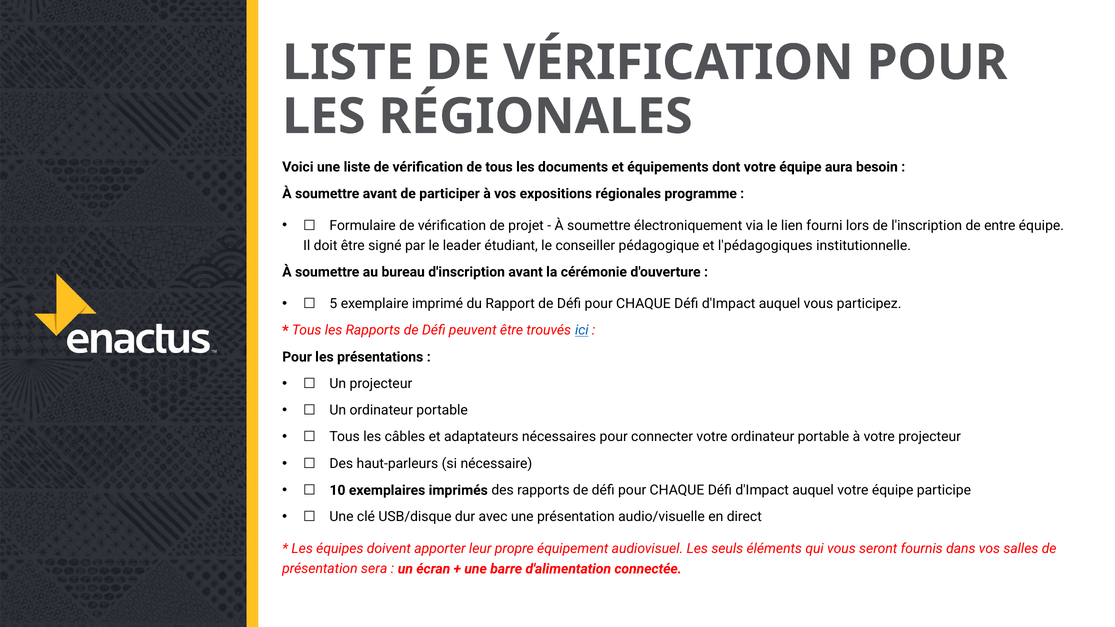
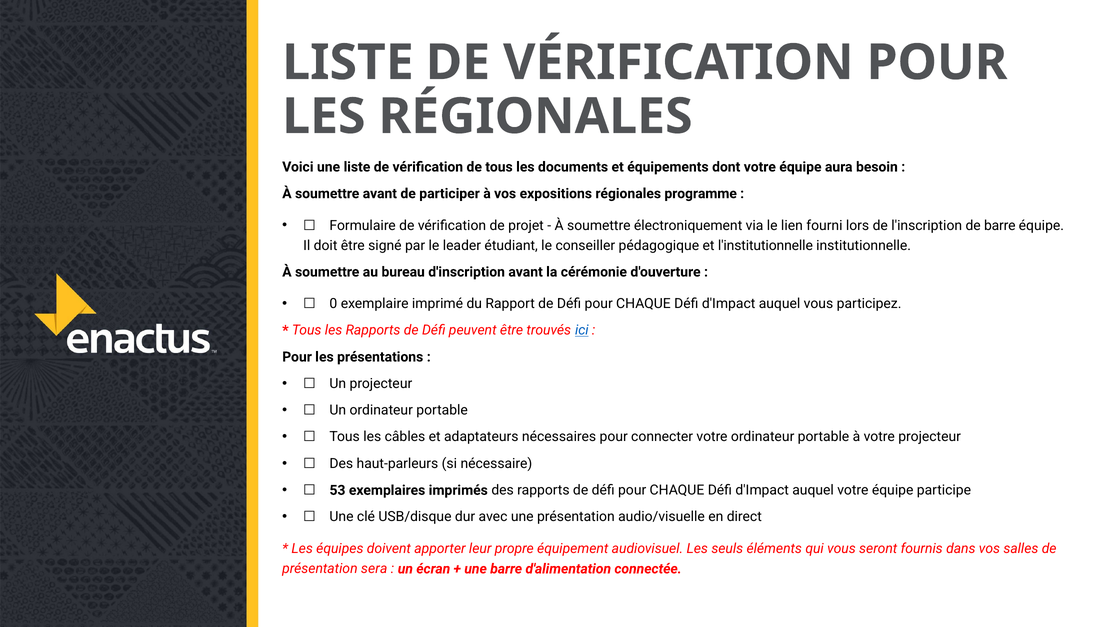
de entre: entre -> barre (1000, 226)
l'pédagogiques: l'pédagogiques -> l'institutionnelle (765, 246)
5: 5 -> 0 (333, 304)
10: 10 -> 53 (337, 490)
